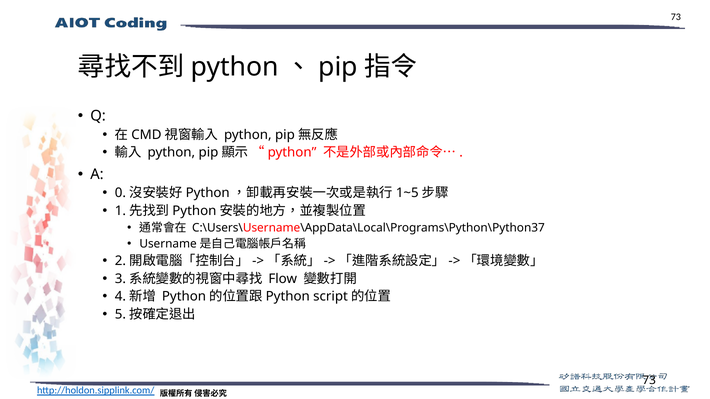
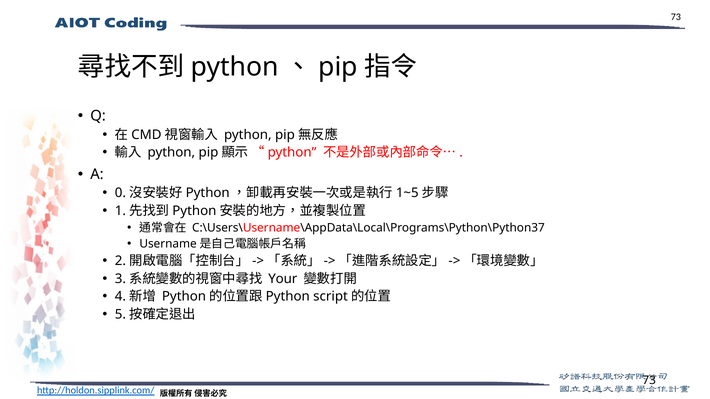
Flow: Flow -> Your (283, 279)
